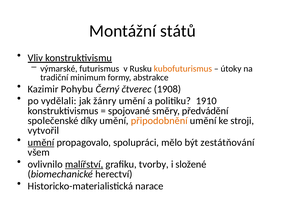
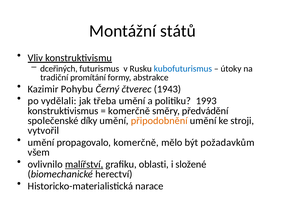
výmarské: výmarské -> dceřiných (59, 69)
kubofuturismus colour: orange -> blue (183, 69)
minimum: minimum -> promítání (88, 77)
1908: 1908 -> 1943 (167, 89)
žánry: žánry -> třeba (105, 101)
1910: 1910 -> 1993 (206, 101)
spojované: spojované -> komerčně (129, 111)
umění underline: present -> none (41, 142)
propagovalo spolupráci: spolupráci -> komerčně (136, 142)
zestátňování: zestátňování -> požadavkům (228, 142)
tvorby: tvorby -> oblasti (154, 164)
